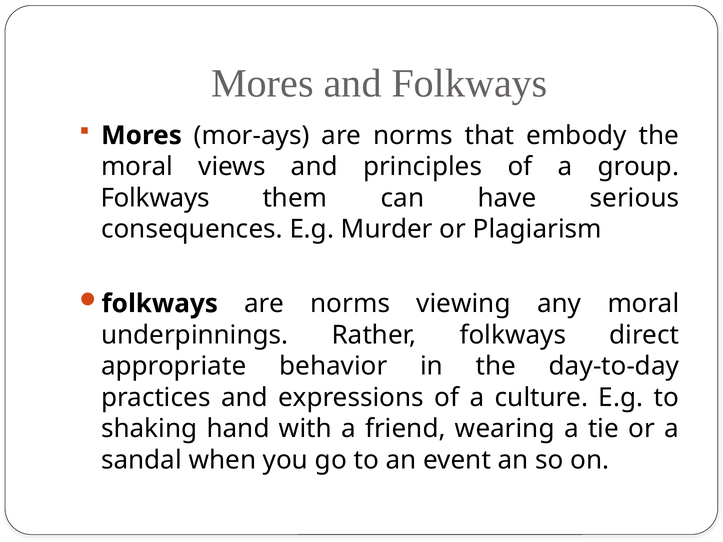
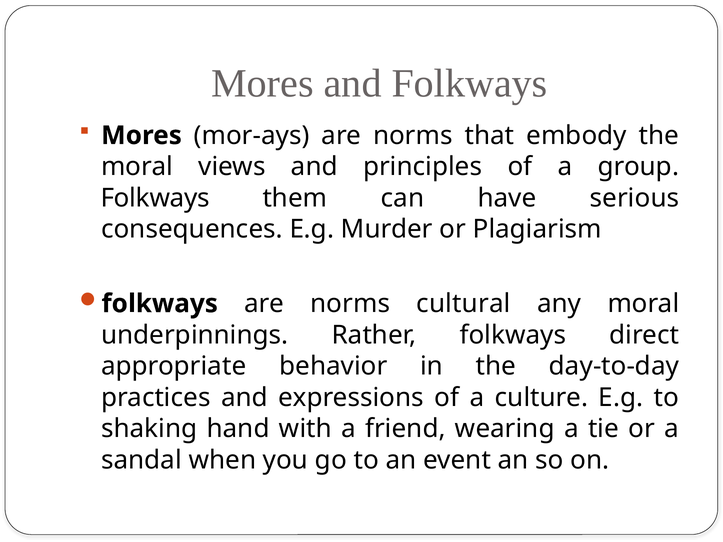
viewing: viewing -> cultural (463, 304)
